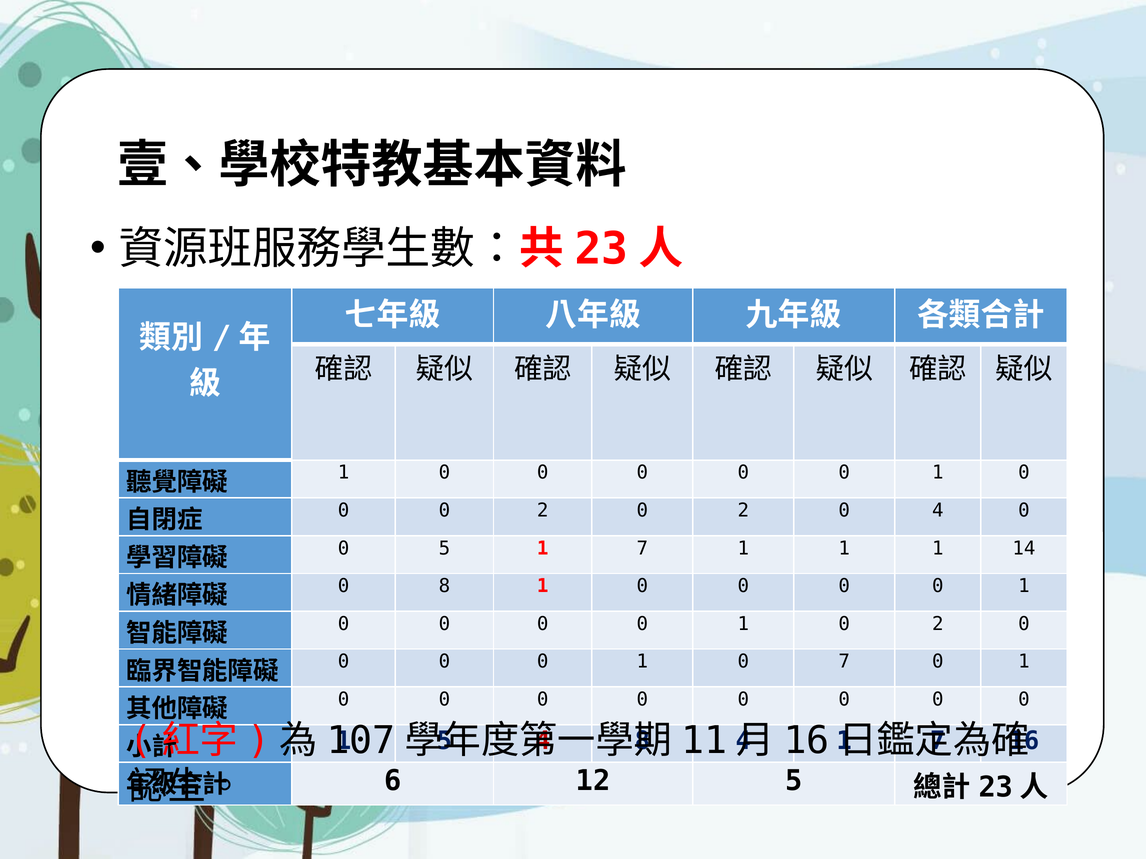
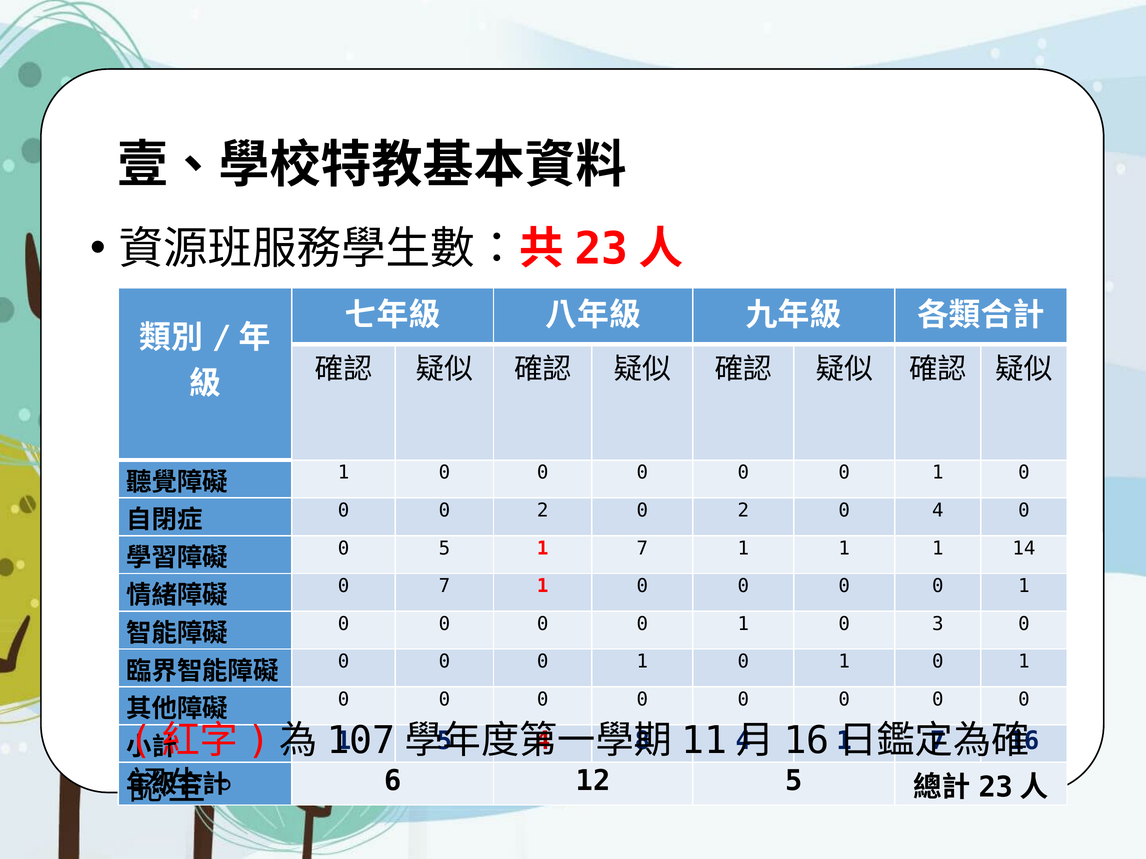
0 8: 8 -> 7 (444, 586)
1 0 2: 2 -> 3 (938, 624)
7: 7 -> 1 (844, 662)
